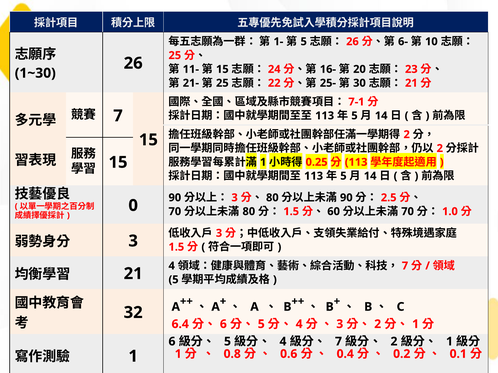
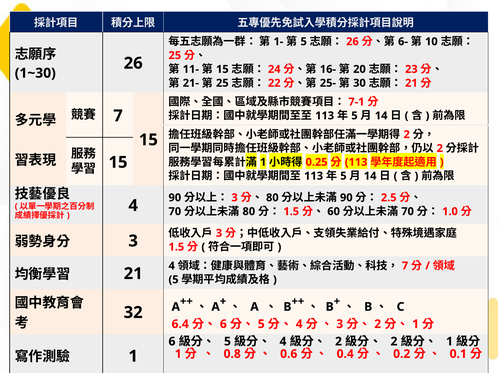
0: 0 -> 4 (133, 206)
7: 7 -> 2 (338, 342)
